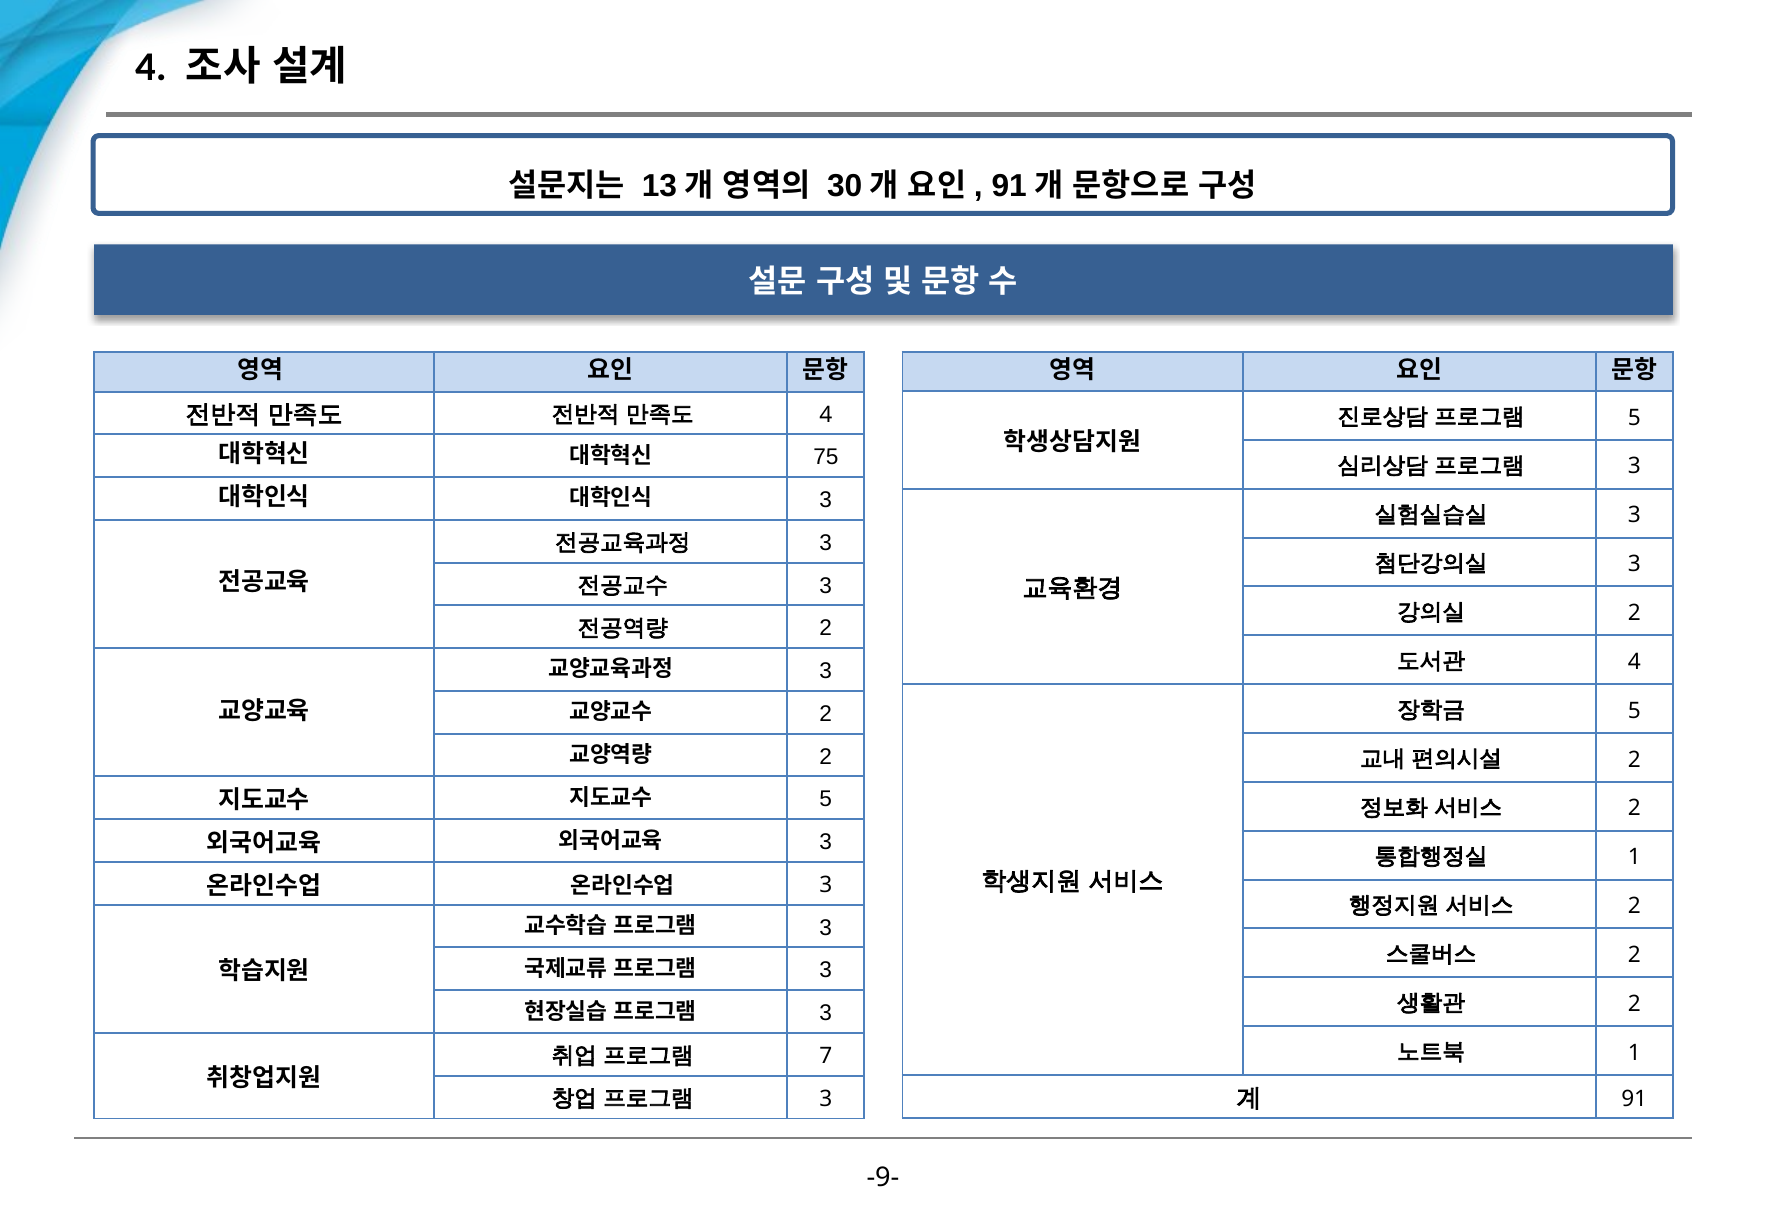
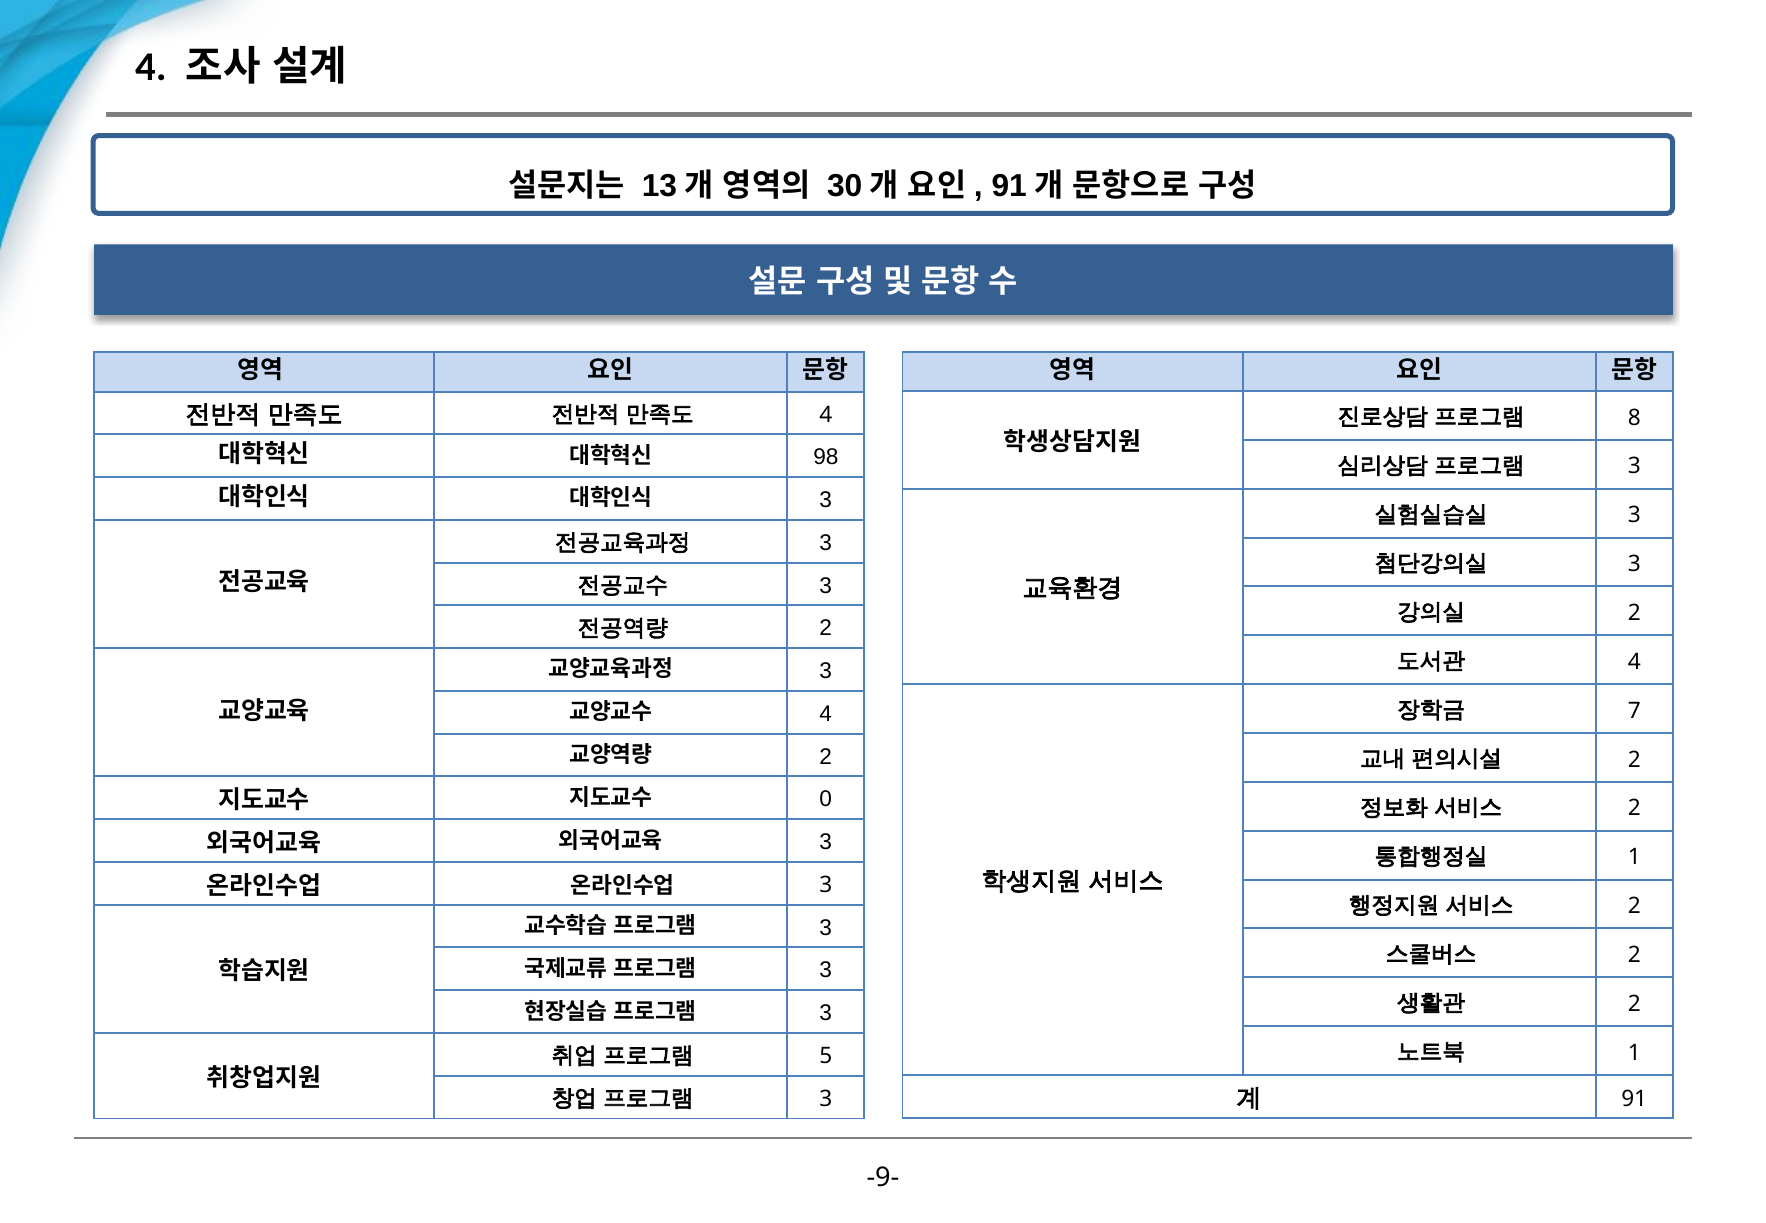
5: 5 -> 8 (1634, 418)
75: 75 -> 98 (826, 457)
5: 5 -> 7 (1634, 711)
2: 2 -> 4 (826, 714)
5: 5 -> 0 (826, 799)
7: 7 -> 5 (826, 1056)
